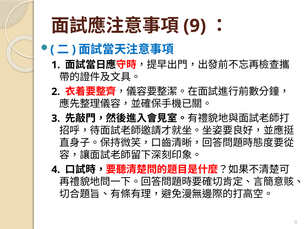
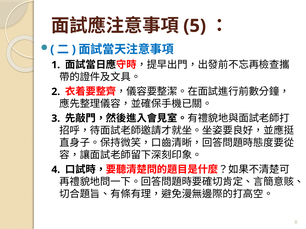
9: 9 -> 5 (195, 26)
